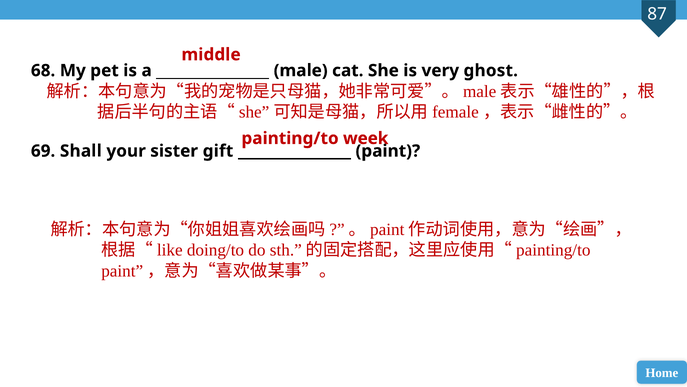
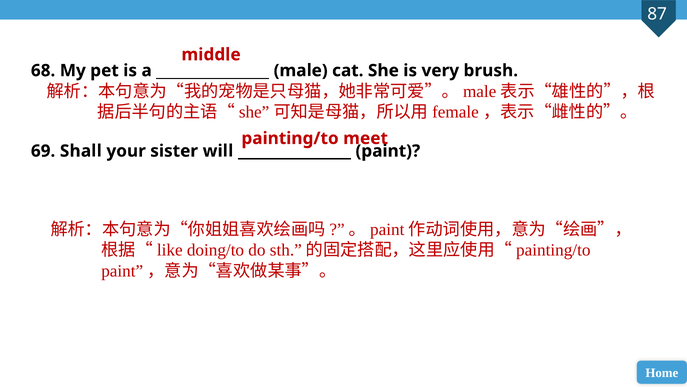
ghost: ghost -> brush (491, 70)
week: week -> meet (366, 138)
gift: gift -> will (218, 151)
